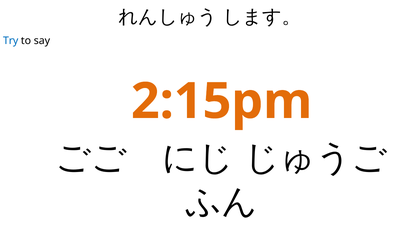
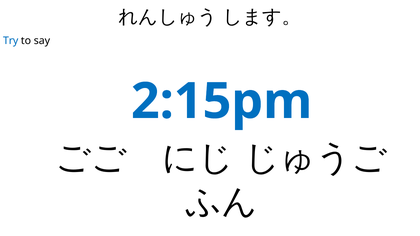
2:15pm colour: orange -> blue (222, 102)
